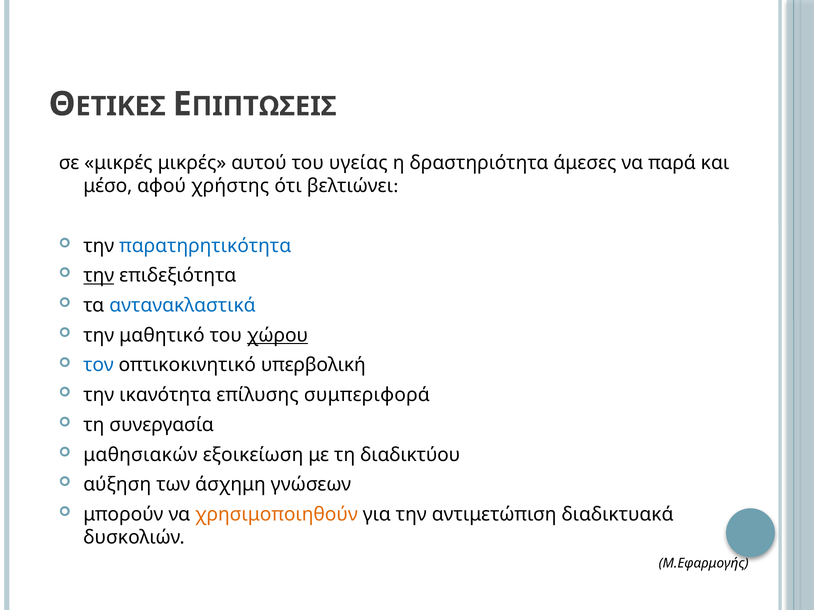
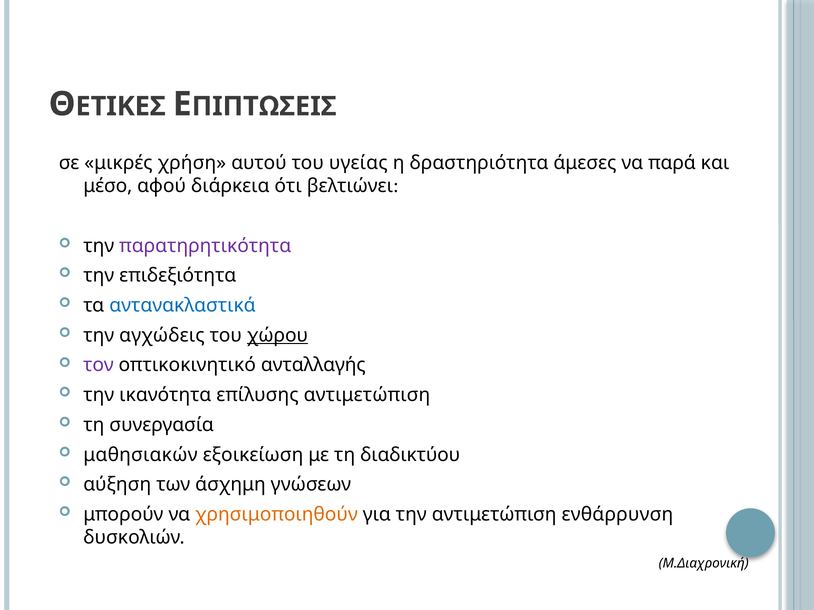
μικρές μικρές: μικρές -> χρήση (192, 163)
χρήστης: χρήστης -> διάρκεια (230, 186)
παρατηρητικότητα colour: blue -> purple (205, 246)
την underline: present -> none (99, 276)
μαθητικό: μαθητικό -> αγχώδεις (162, 336)
τον colour: blue -> purple (98, 365)
υπερβολική: υπερβολική -> ανταλλαγής (313, 365)
επίλυσης συμπεριφορά: συμπεριφορά -> αντιμετώπιση (367, 395)
διαδικτυακά: διαδικτυακά -> ενθάρρυνση (617, 515)
Μ.Εφαρμογής: Μ.Εφαρμογής -> Μ.Διαχρονική (704, 564)
